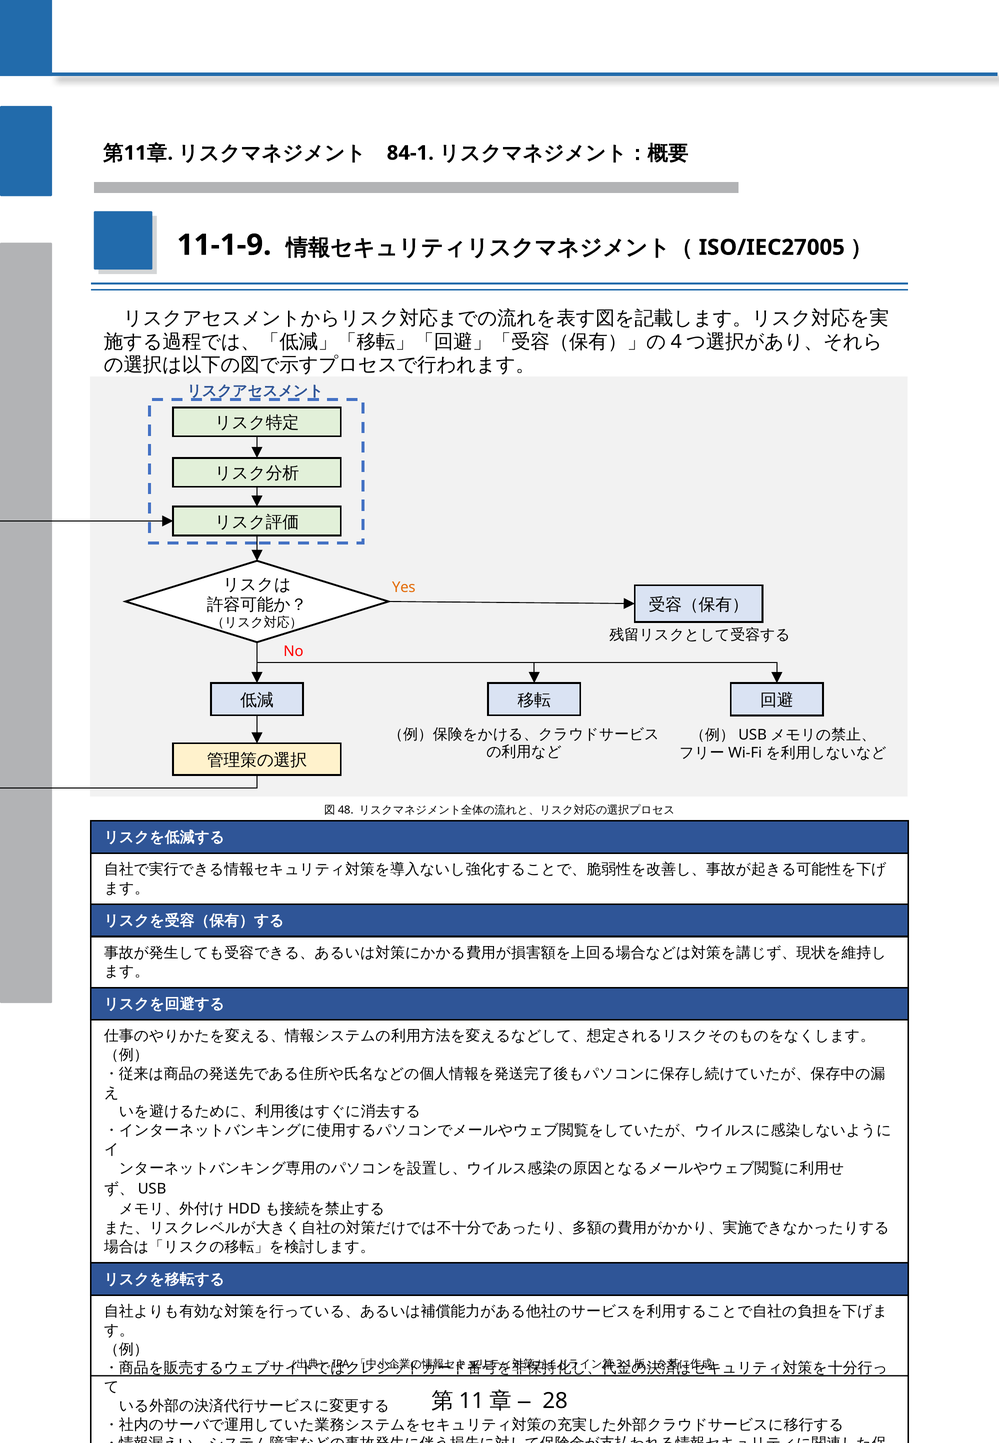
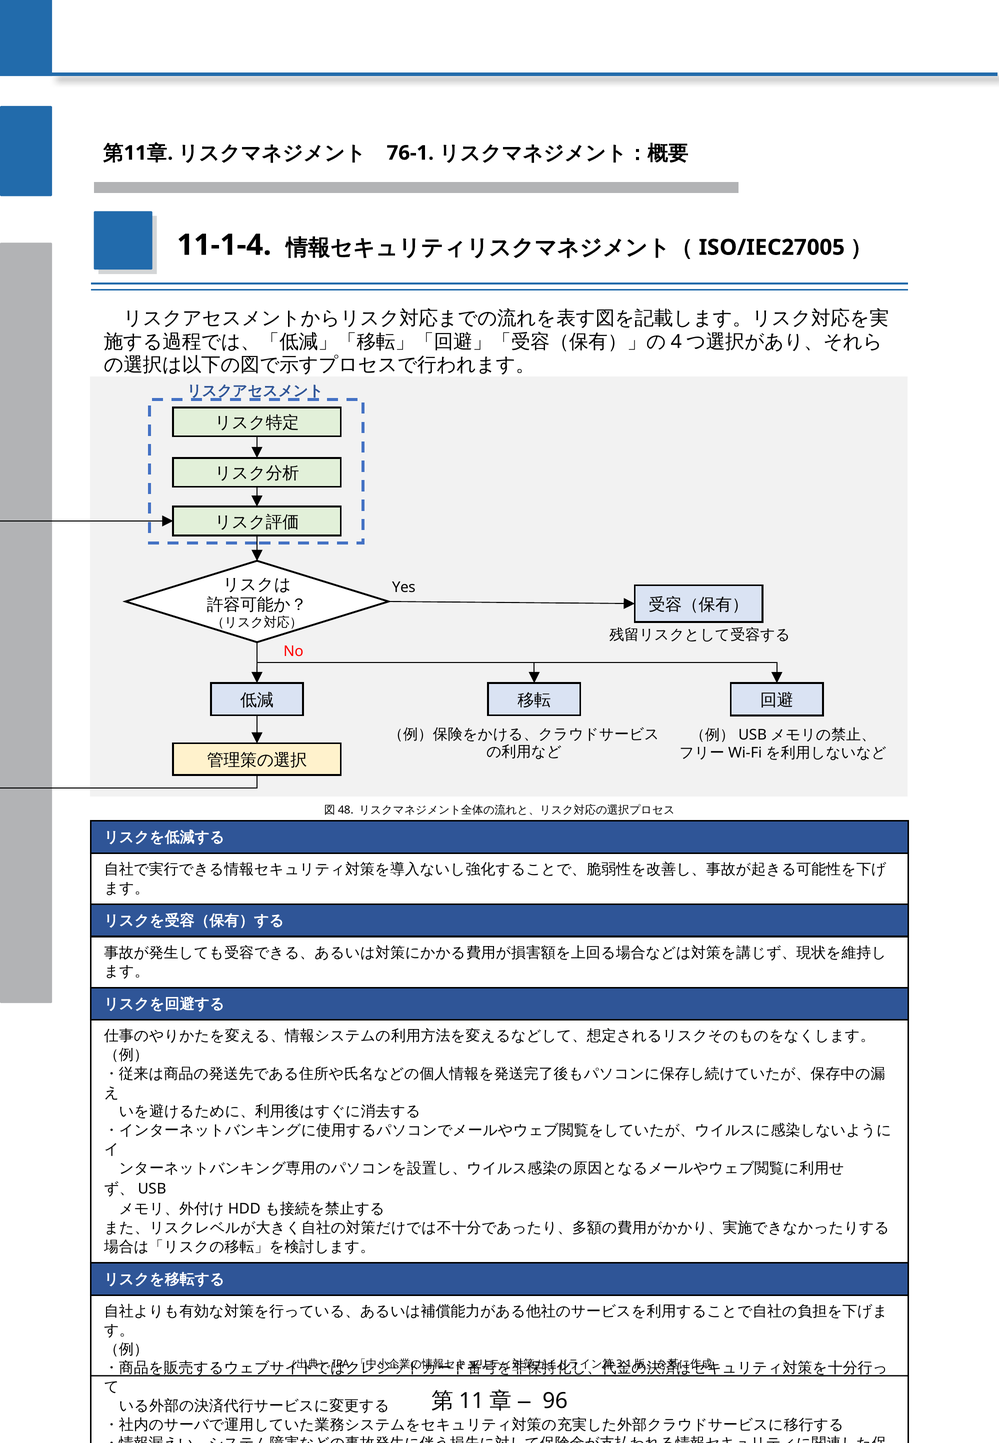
84-1: 84-1 -> 76-1 (410, 153)
11-1-9: 11-1-9 -> 11-1-4 (224, 245)
Yes colour: orange -> black (404, 588)
28: 28 -> 96 (555, 1401)
